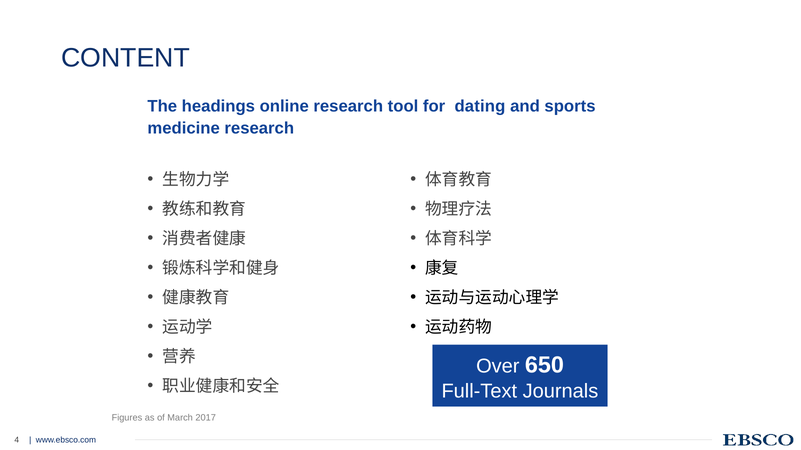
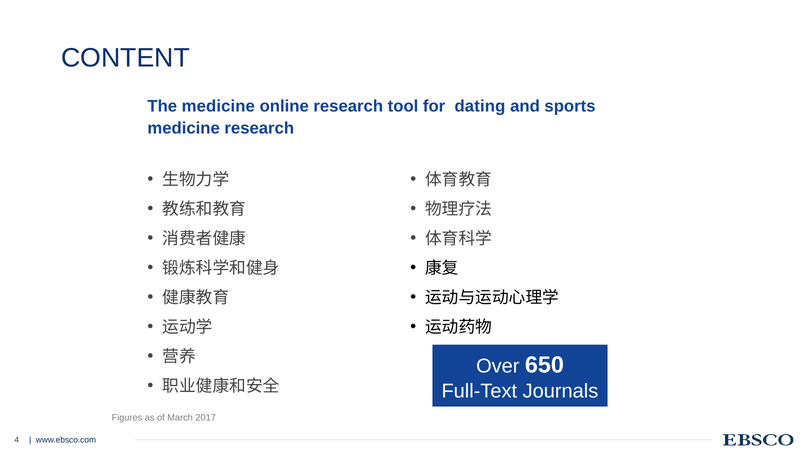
The headings: headings -> medicine (218, 106)
